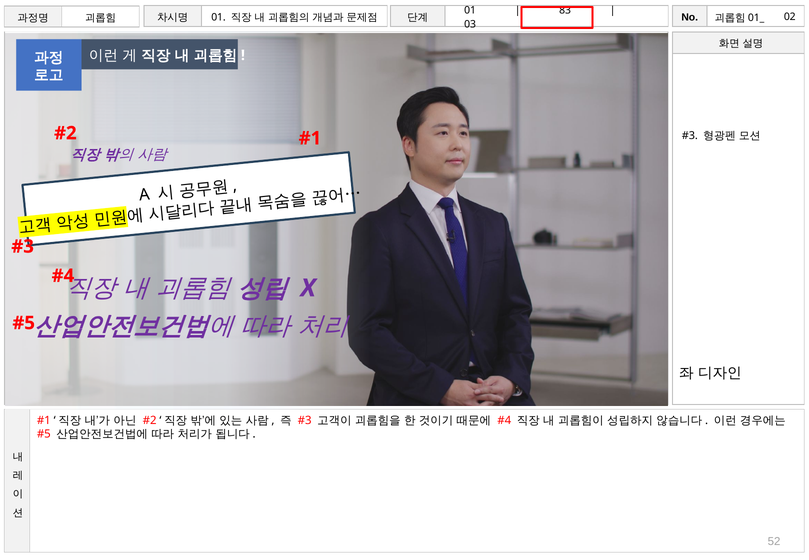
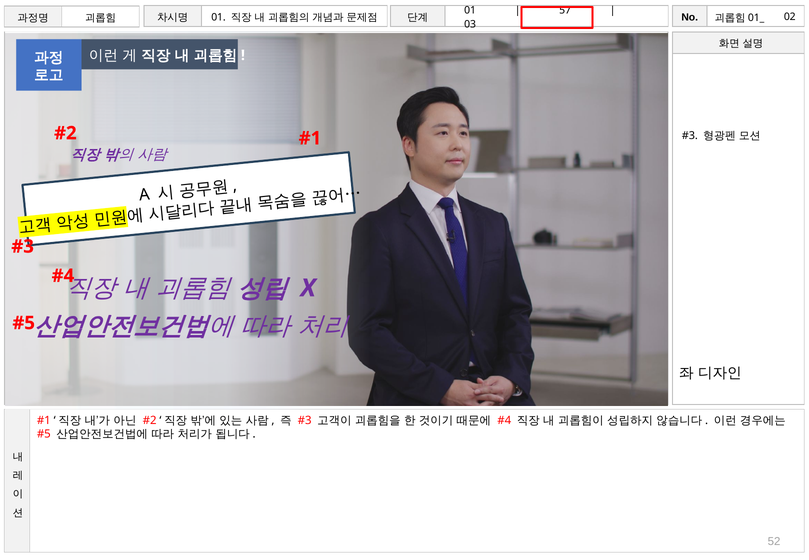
83: 83 -> 57 (565, 11)
